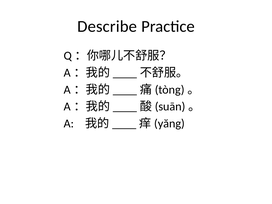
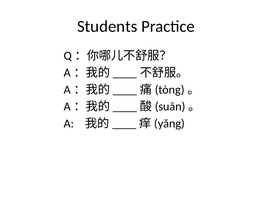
Describe: Describe -> Students (107, 26)
